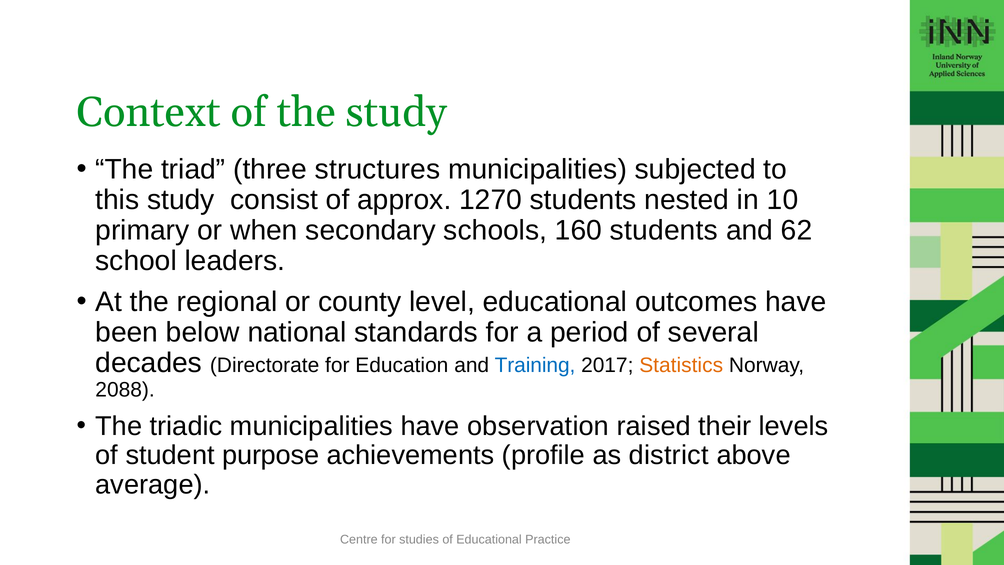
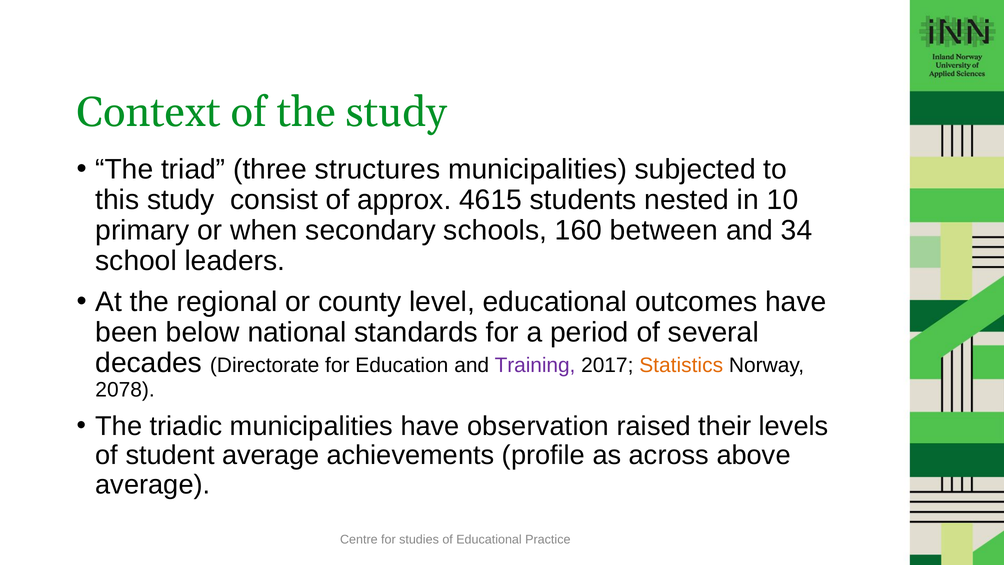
1270: 1270 -> 4615 (491, 200)
160 students: students -> between (664, 230)
62: 62 -> 34 (797, 230)
Training colour: blue -> purple (535, 365)
2088: 2088 -> 2078 (125, 389)
student purpose: purpose -> average (271, 455)
district: district -> across (669, 455)
